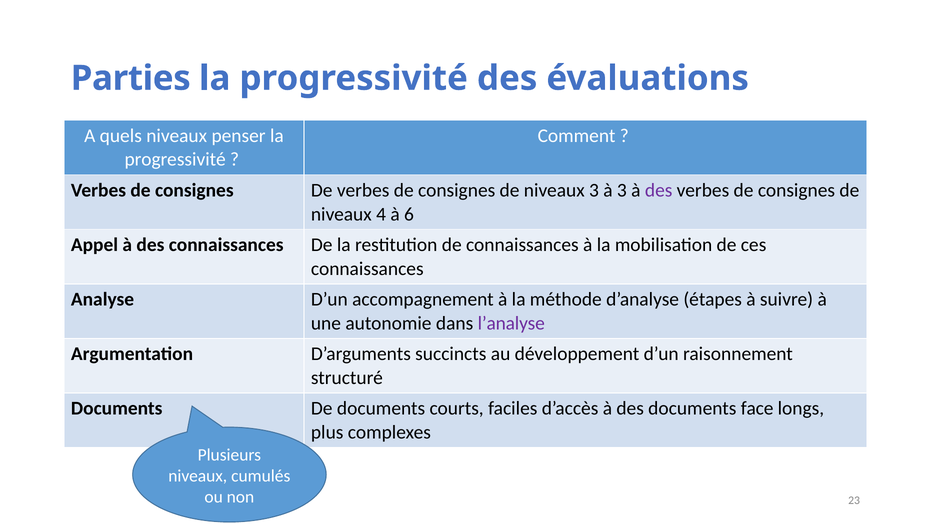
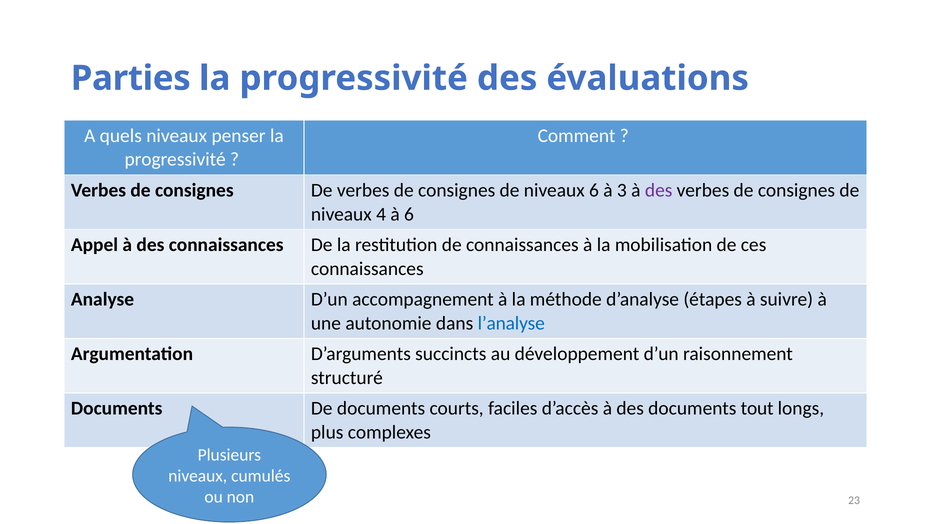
niveaux 3: 3 -> 6 (594, 190)
l’analyse colour: purple -> blue (511, 323)
face: face -> tout (757, 408)
